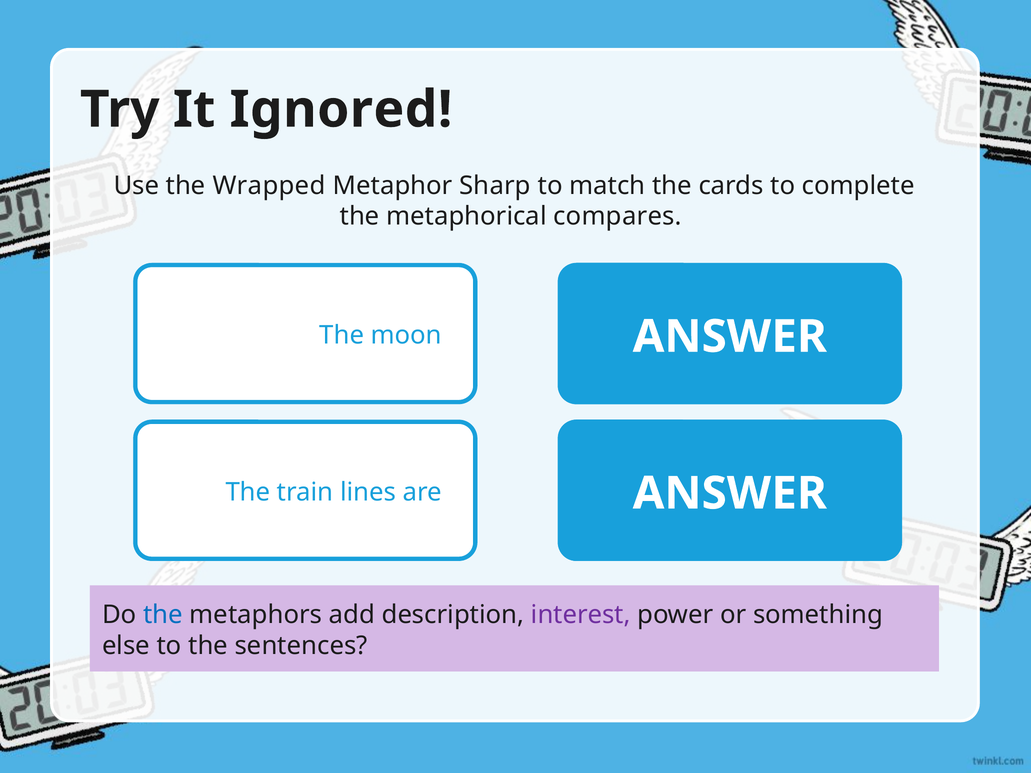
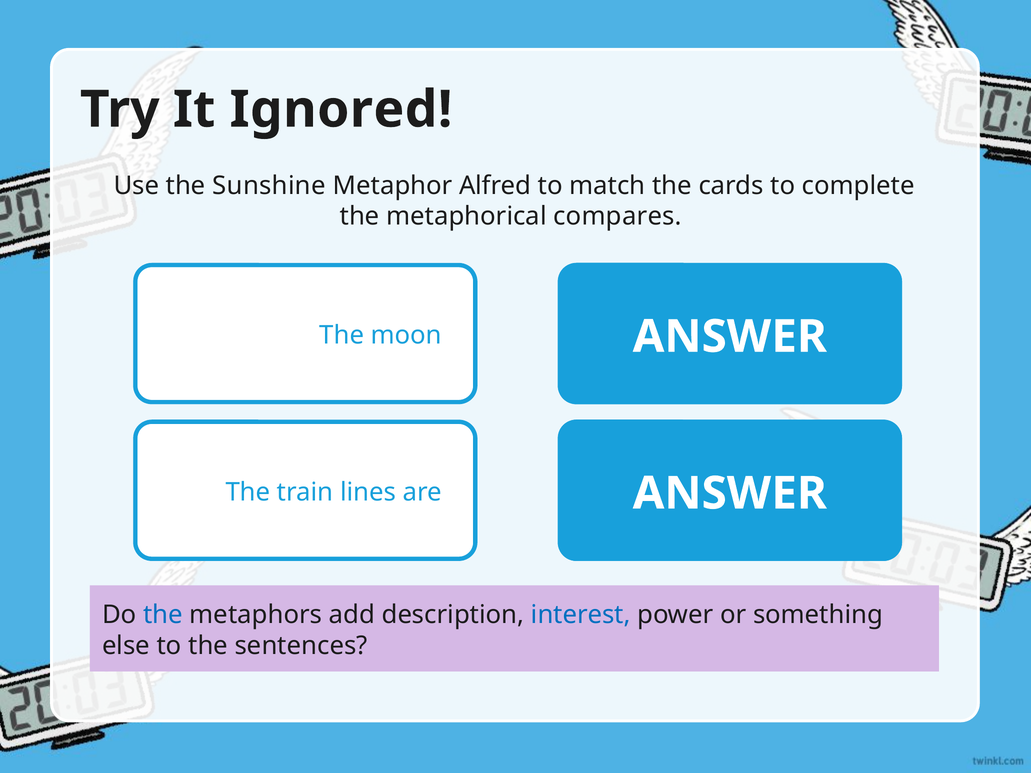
Wrapped: Wrapped -> Sunshine (269, 186)
Sharp: Sharp -> Alfred (495, 186)
interest colour: purple -> blue (581, 615)
